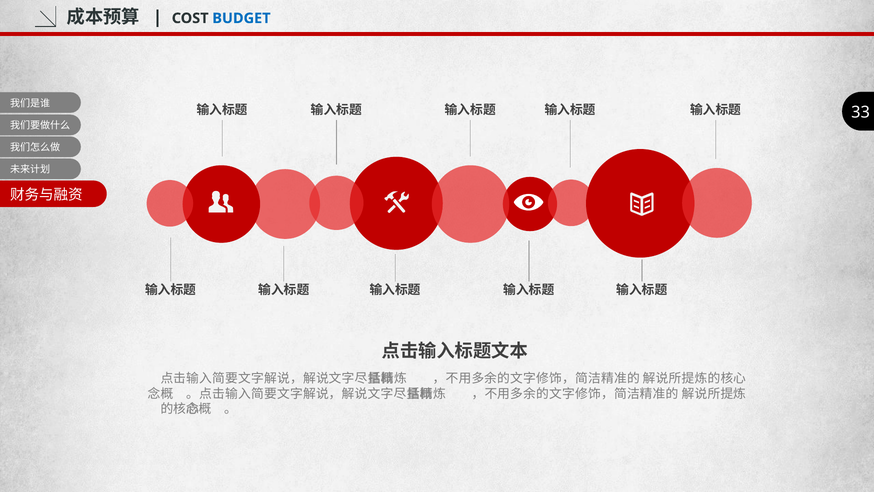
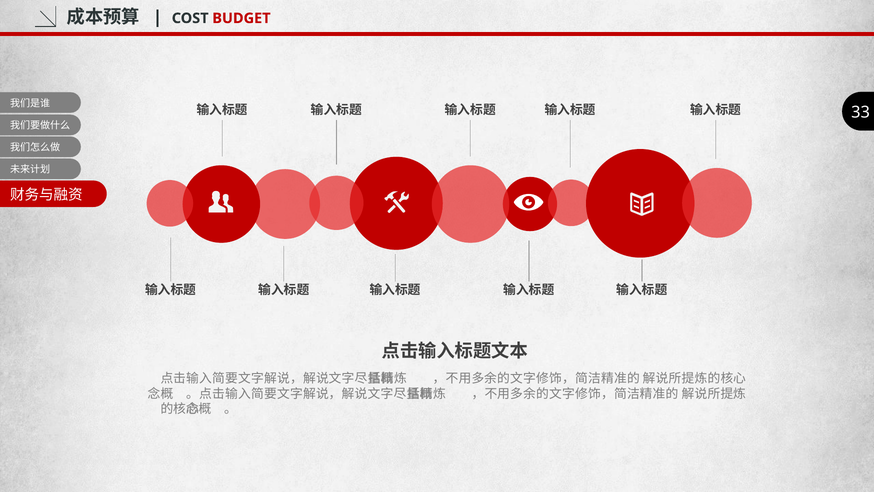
BUDGET colour: blue -> red (241, 18)
